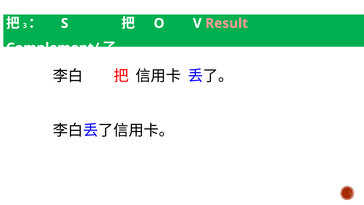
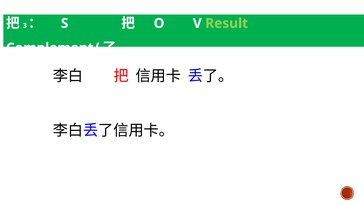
Result colour: pink -> light green (227, 23)
